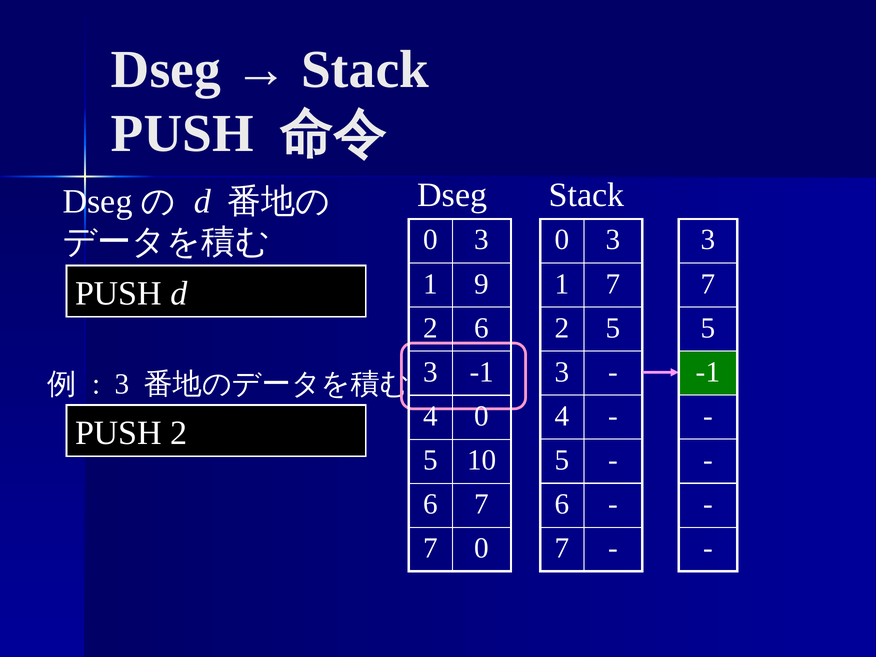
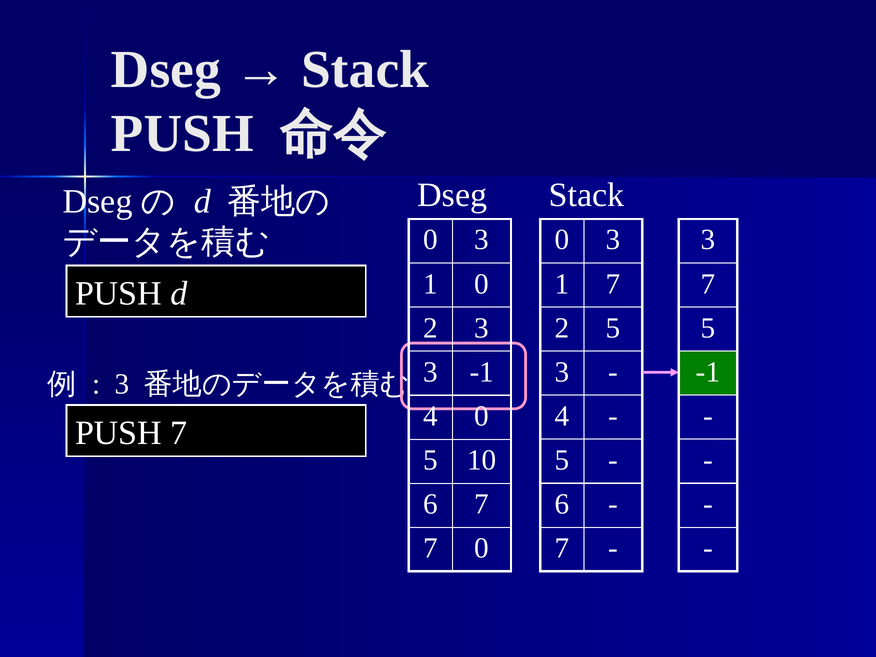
1 9: 9 -> 0 (482, 284)
2 6: 6 -> 3 (482, 328)
PUSH 2: 2 -> 7 (179, 433)
